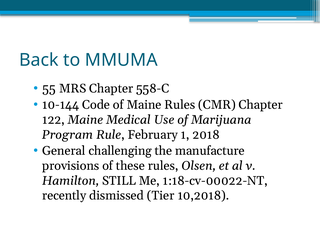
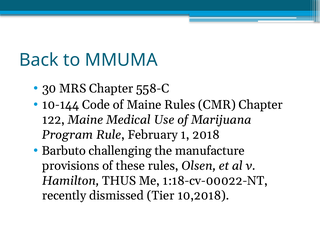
55: 55 -> 30 (49, 89)
General: General -> Barbuto (64, 151)
STILL: STILL -> THUS (119, 181)
